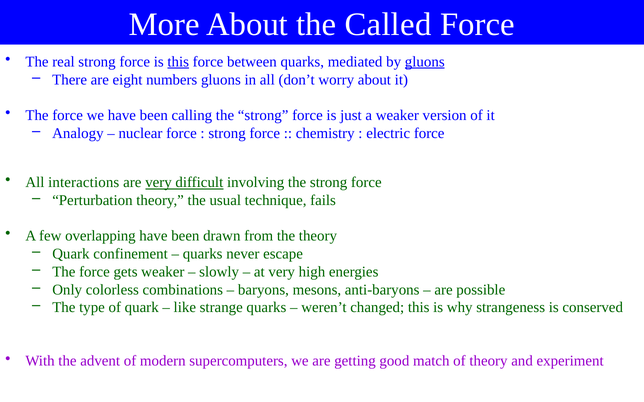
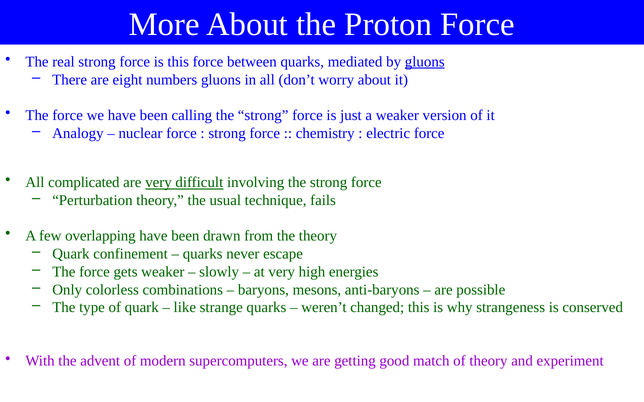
Called: Called -> Proton (388, 25)
this underline: present -> none (178, 62)
interactions: interactions -> complicated (84, 183)
